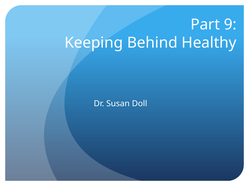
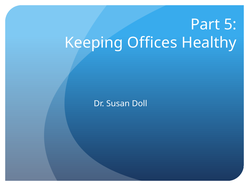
9: 9 -> 5 (230, 25)
Behind: Behind -> Offices (152, 43)
